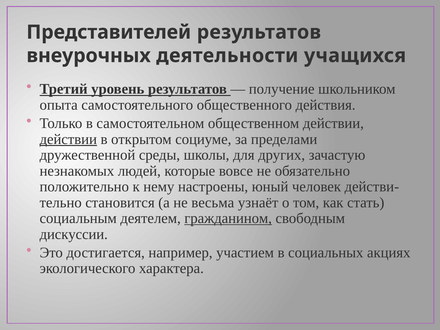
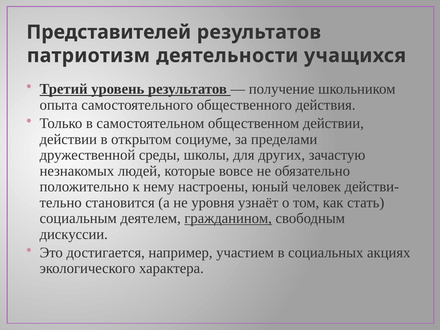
внеурочных: внеурочных -> патриотизм (88, 56)
действии underline: present -> none (68, 139)
весьма: весьма -> уровня (213, 202)
